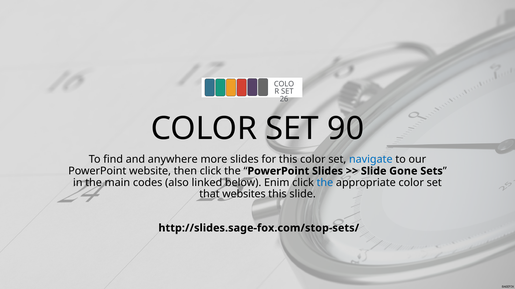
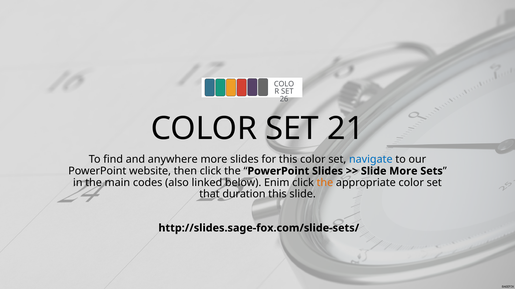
90: 90 -> 21 (346, 129)
Slide Gone: Gone -> More (403, 171)
the colour: blue -> orange (325, 183)
websites: websites -> duration (244, 195)
http://slides.sage-fox.com/stop-sets/: http://slides.sage-fox.com/stop-sets/ -> http://slides.sage-fox.com/slide-sets/ (259, 228)
